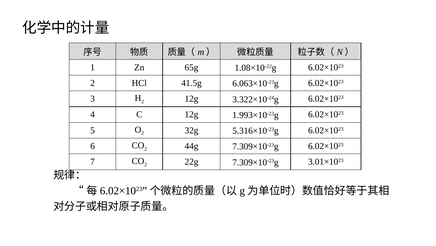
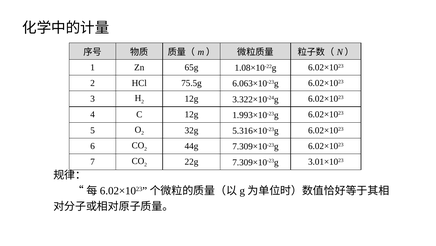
41.5g: 41.5g -> 75.5g (191, 83)
